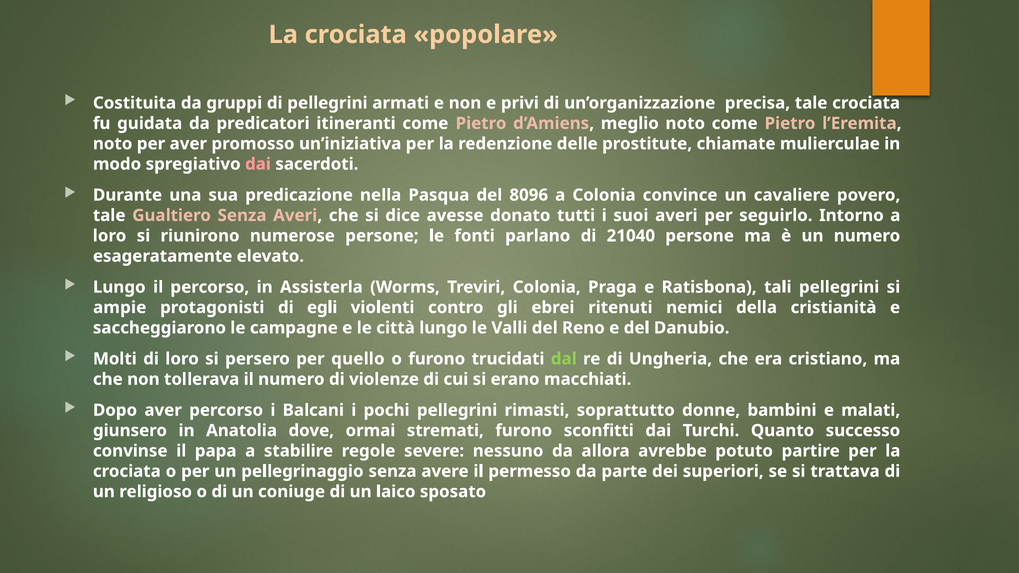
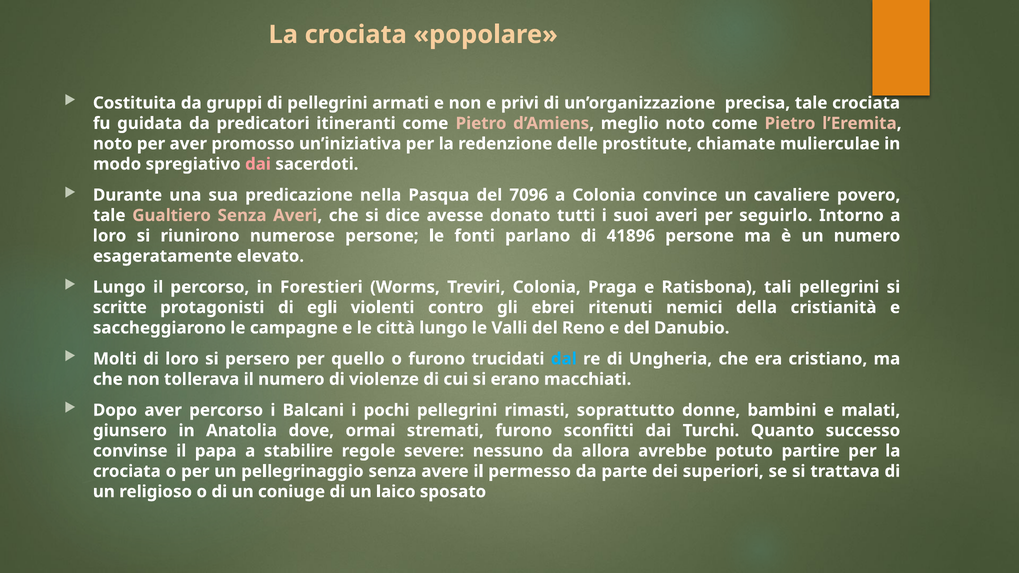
8096: 8096 -> 7096 (529, 195)
21040: 21040 -> 41896 (631, 236)
Assisterla: Assisterla -> Forestieri (321, 287)
ampie: ampie -> scritte (120, 308)
dal colour: light green -> light blue (564, 359)
